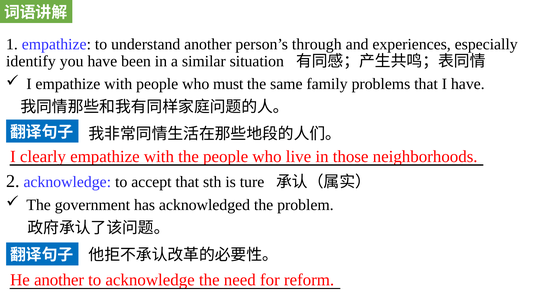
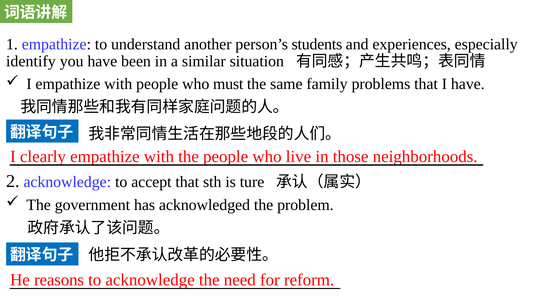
through: through -> students (317, 44)
He another: another -> reasons (59, 280)
